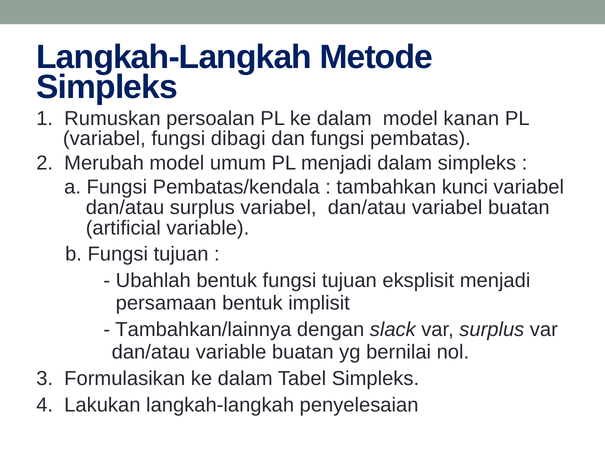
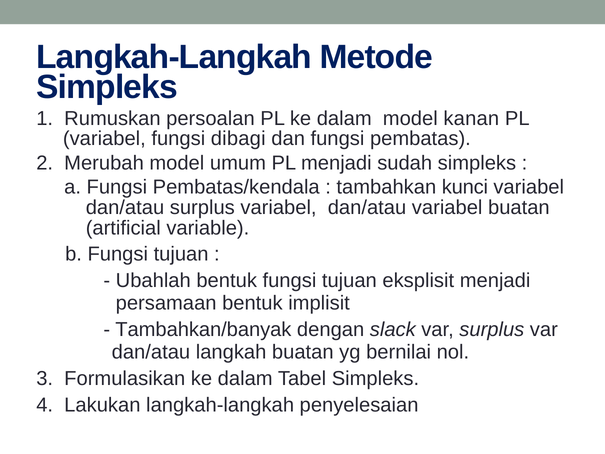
menjadi dalam: dalam -> sudah (405, 163)
Tambahkan/lainnya: Tambahkan/lainnya -> Tambahkan/banyak (203, 330)
dan/atau variable: variable -> langkah (231, 352)
